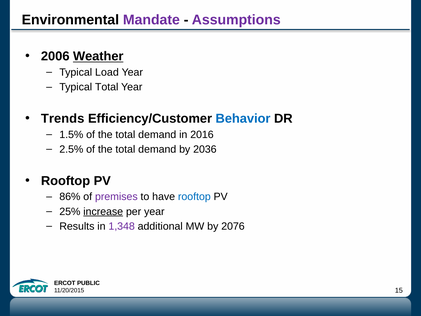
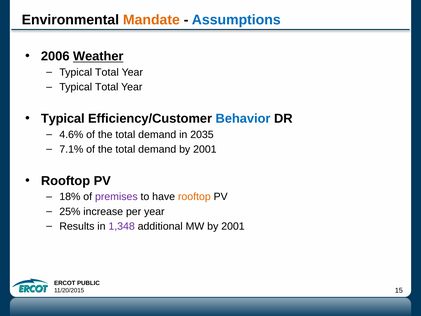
Mandate colour: purple -> orange (151, 20)
Assumptions colour: purple -> blue (236, 20)
Load: Load -> Total (107, 72)
Trends: Trends -> Typical (63, 119)
1.5%: 1.5% -> 4.6% (71, 134)
2016: 2016 -> 2035 (202, 134)
2.5%: 2.5% -> 7.1% (71, 149)
demand by 2036: 2036 -> 2001 (205, 149)
86%: 86% -> 18% (70, 197)
rooftop colour: blue -> orange (194, 197)
increase underline: present -> none (103, 211)
MW by 2076: 2076 -> 2001 (233, 226)
